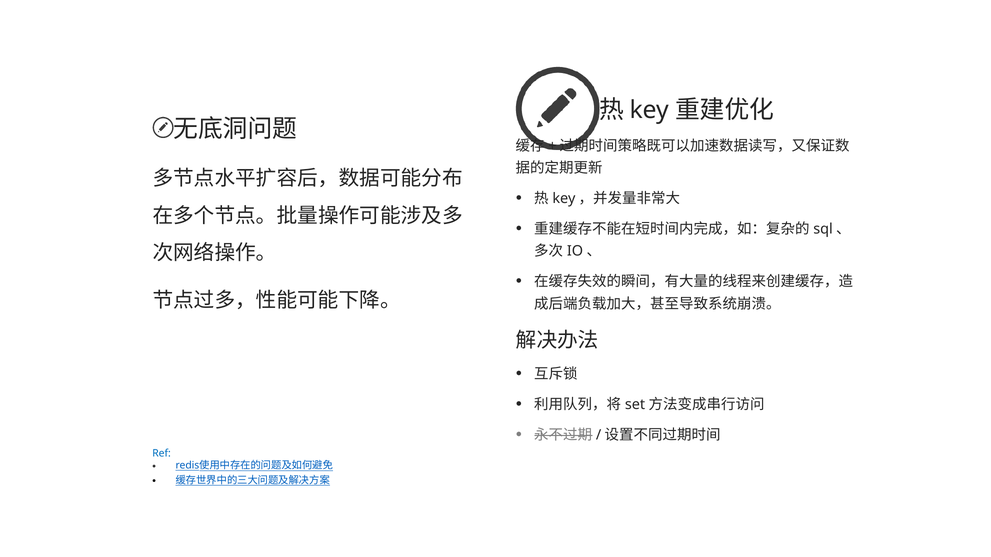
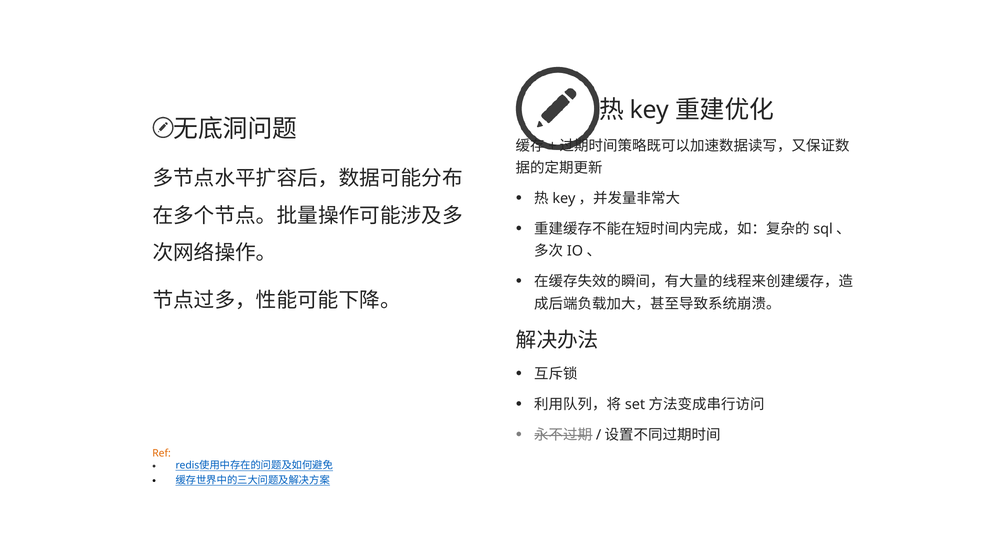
Ref colour: blue -> orange (162, 454)
